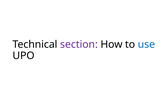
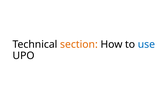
section colour: purple -> orange (79, 45)
